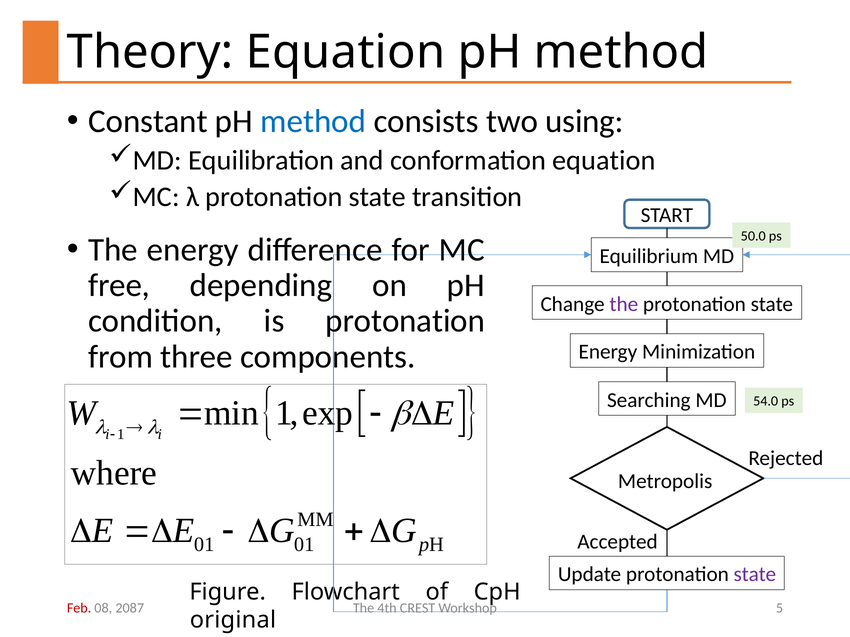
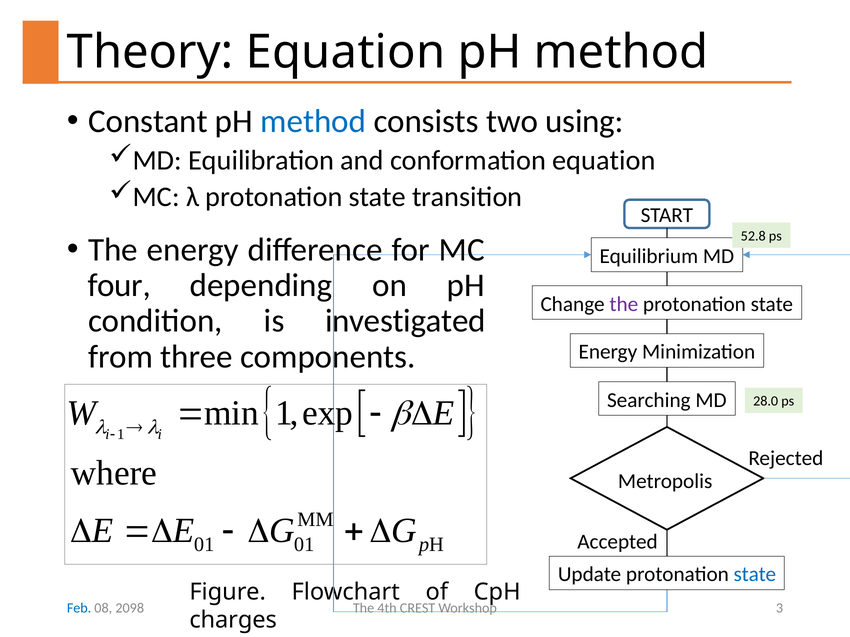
50.0: 50.0 -> 52.8 (753, 236)
free: free -> four (119, 286)
is protonation: protonation -> investigated (405, 321)
54.0: 54.0 -> 28.0 (766, 402)
state colour: purple -> blue (755, 575)
Feb colour: red -> blue (79, 609)
2087: 2087 -> 2098 (130, 609)
5: 5 -> 3 (780, 609)
original: original -> charges (233, 621)
